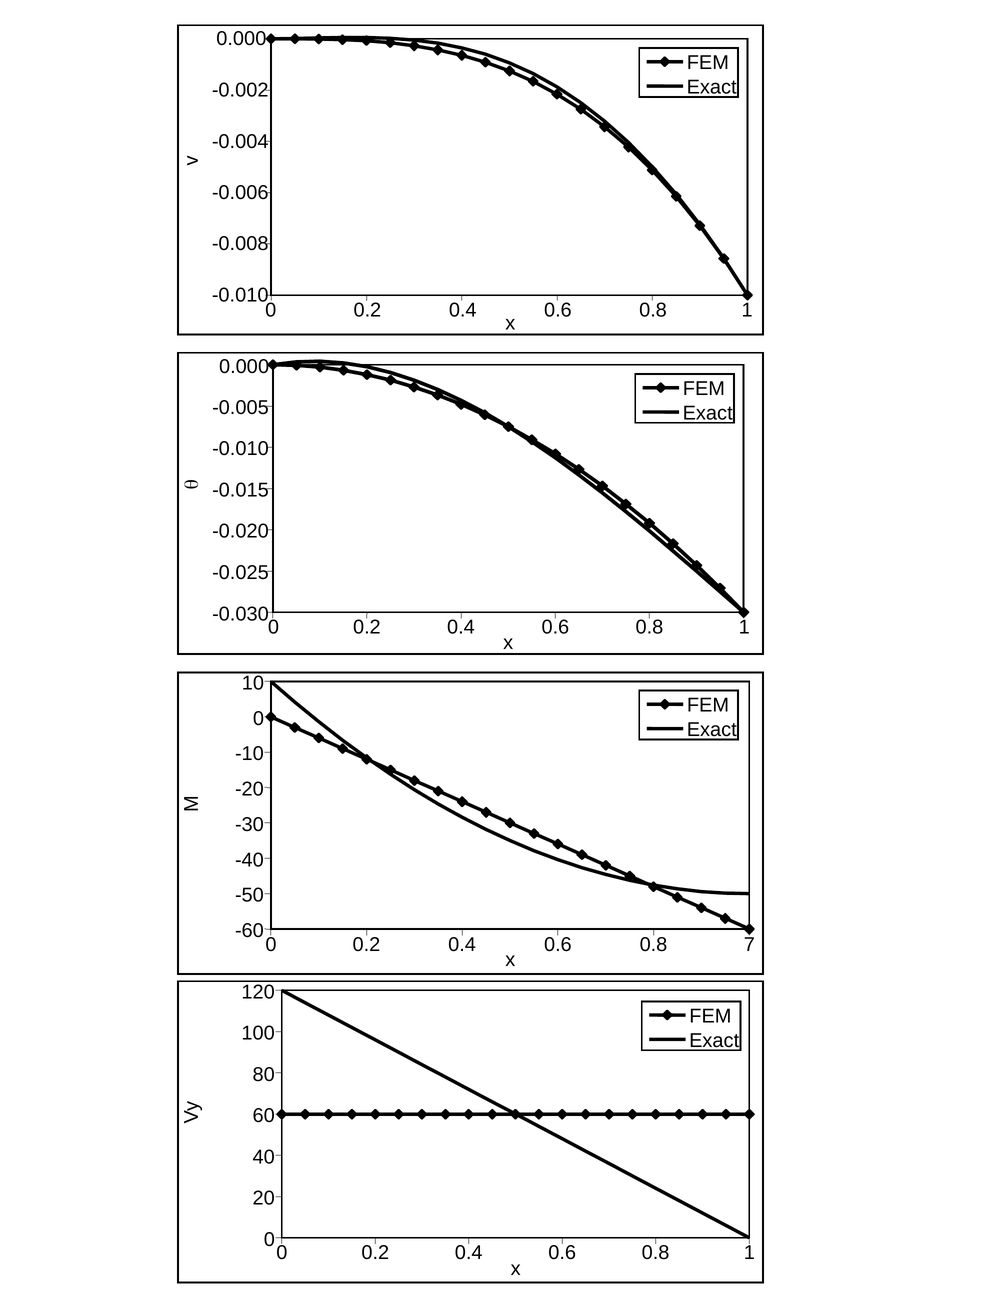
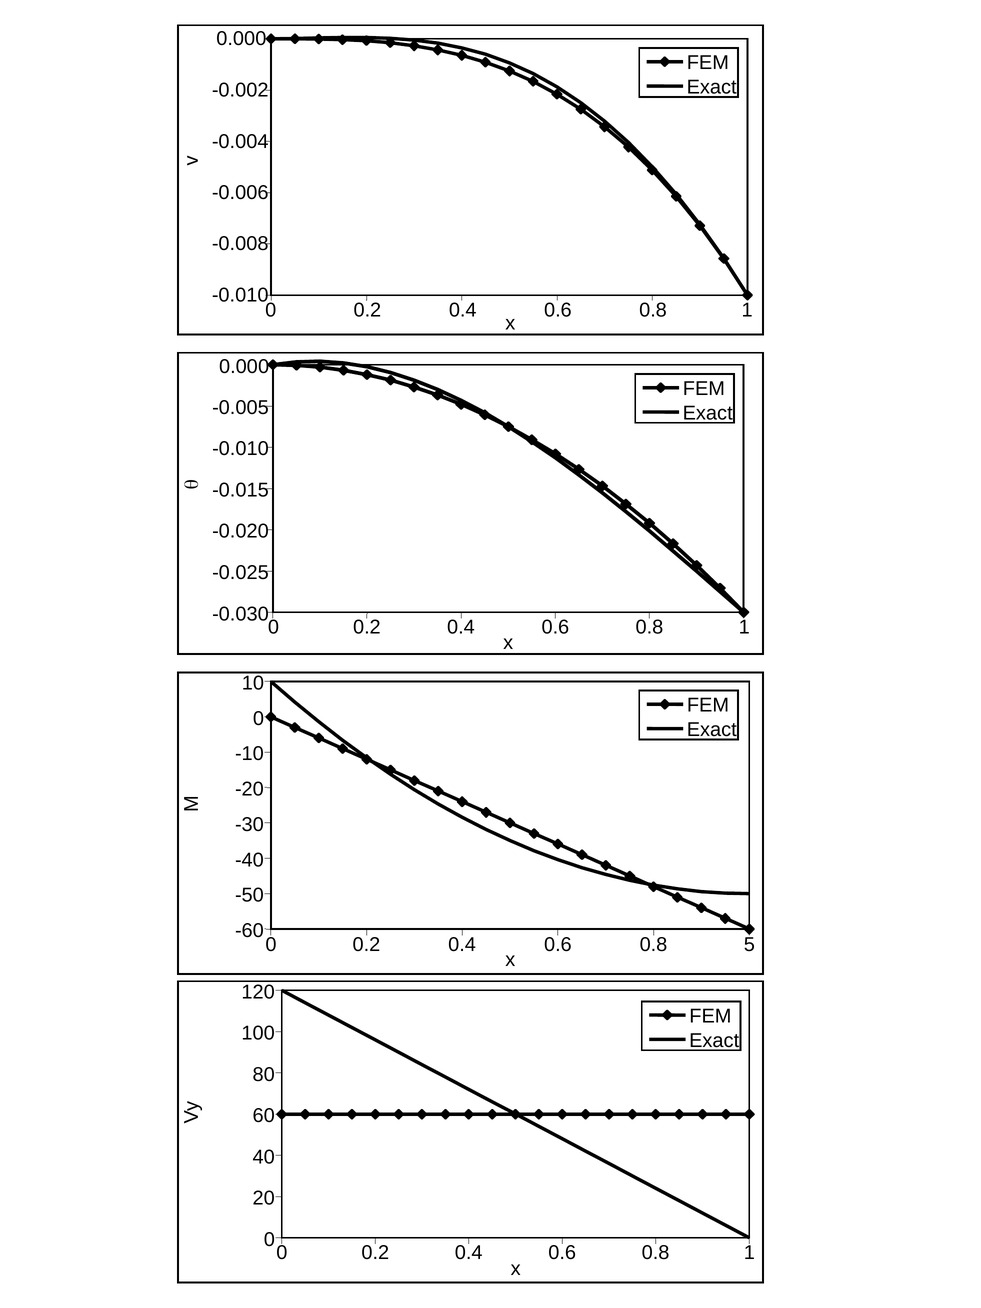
7: 7 -> 5 (749, 945)
